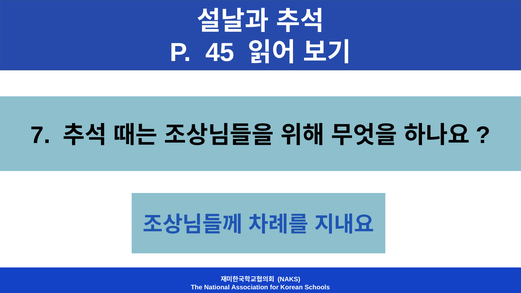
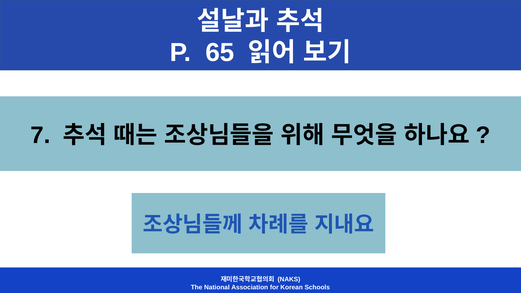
45: 45 -> 65 (220, 53)
